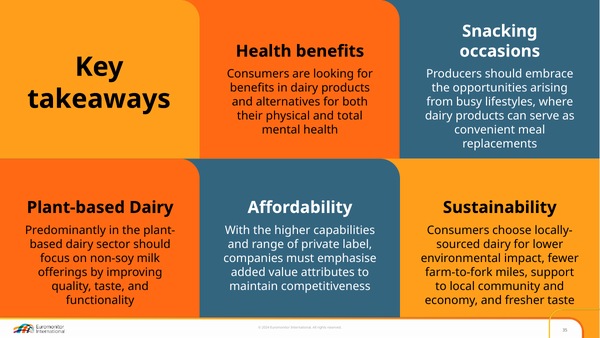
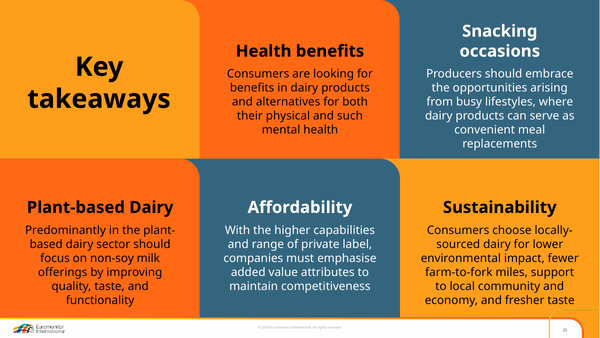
total: total -> such (350, 116)
